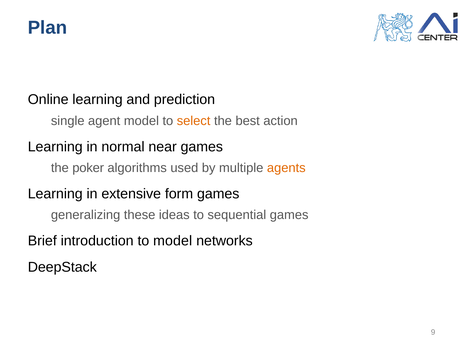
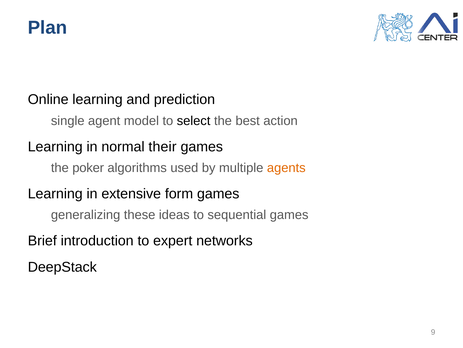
select colour: orange -> black (194, 121)
near: near -> their (163, 146)
to model: model -> expert (173, 240)
